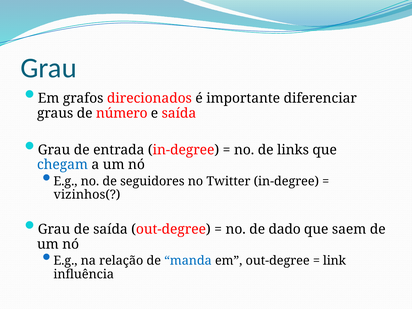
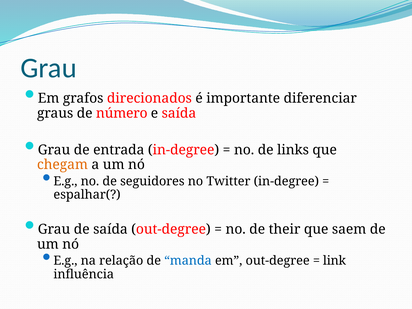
chegam colour: blue -> orange (62, 165)
vizinhos(: vizinhos( -> espalhar( (87, 195)
dado: dado -> their (285, 229)
